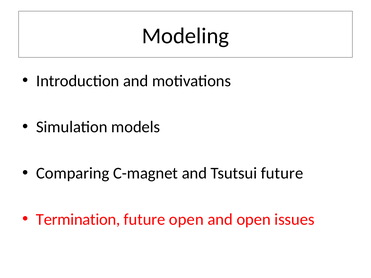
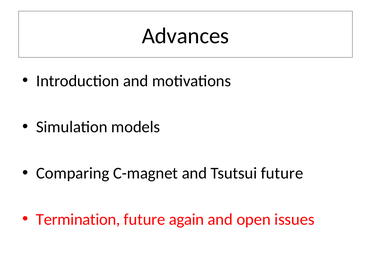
Modeling: Modeling -> Advances (185, 36)
future open: open -> again (186, 220)
